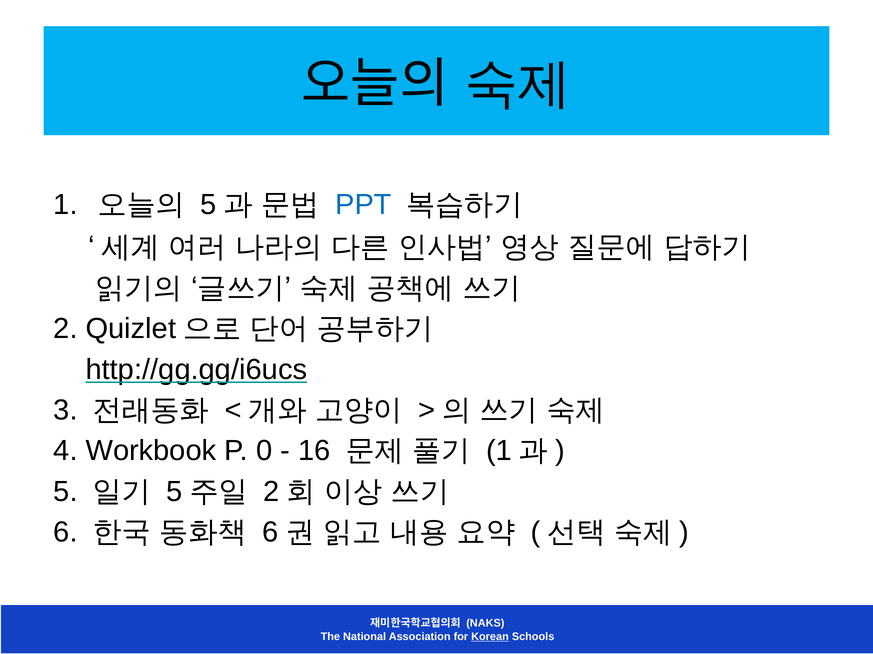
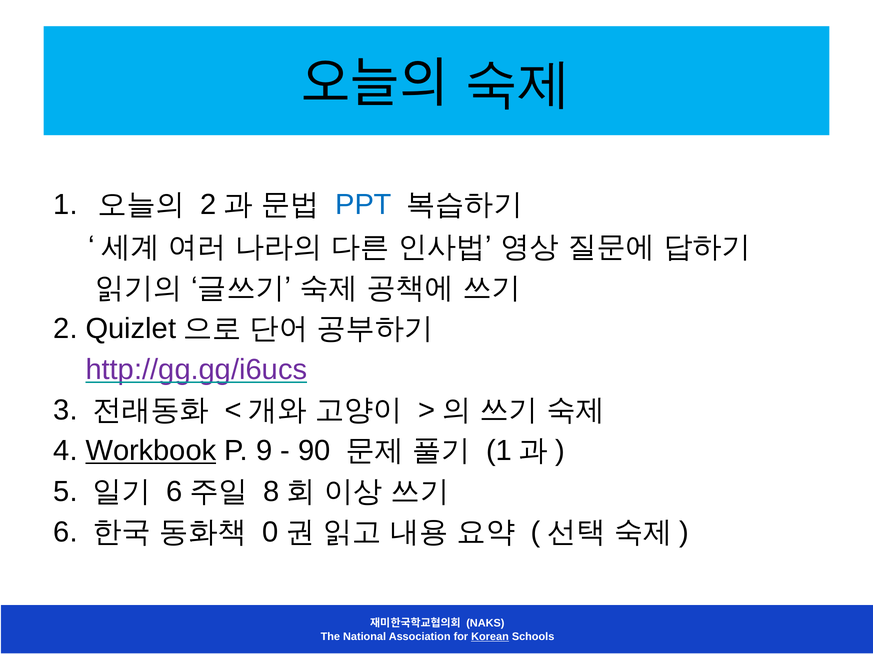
5: 5 -> 2 (209, 205)
http://gg.gg/i6ucs colour: black -> purple (196, 370)
Workbook underline: none -> present (151, 451)
0: 0 -> 9 (264, 451)
16: 16 -> 90 (314, 451)
5: 5 -> 6 (175, 492)
2: 2 -> 8 (271, 492)
6: 6 -> 0 (271, 533)
